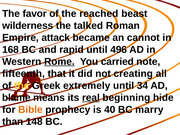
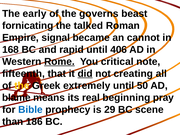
favor: favor -> early (35, 14)
reached: reached -> governs (99, 14)
wilderness: wilderness -> fornicating (28, 26)
attack: attack -> signal (56, 38)
496: 496 -> 406 (119, 50)
carried: carried -> critical (117, 62)
did underline: none -> present (85, 74)
34: 34 -> 50 (142, 86)
real underline: present -> none (91, 98)
hide: hide -> pray (163, 98)
Bible colour: orange -> blue (30, 110)
40: 40 -> 29 (110, 110)
marry: marry -> scene (149, 110)
148: 148 -> 186 (34, 122)
